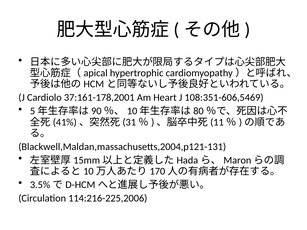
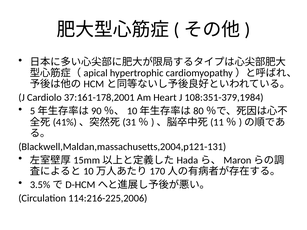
108:351-606,5469: 108:351-606,5469 -> 108:351-379,1984 (224, 98)
